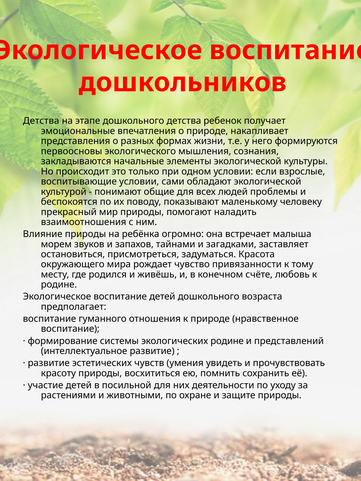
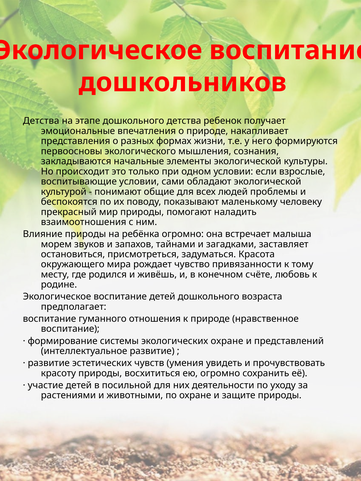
экологических родине: родине -> охране (227, 341)
ею помнить: помнить -> огромно (220, 373)
